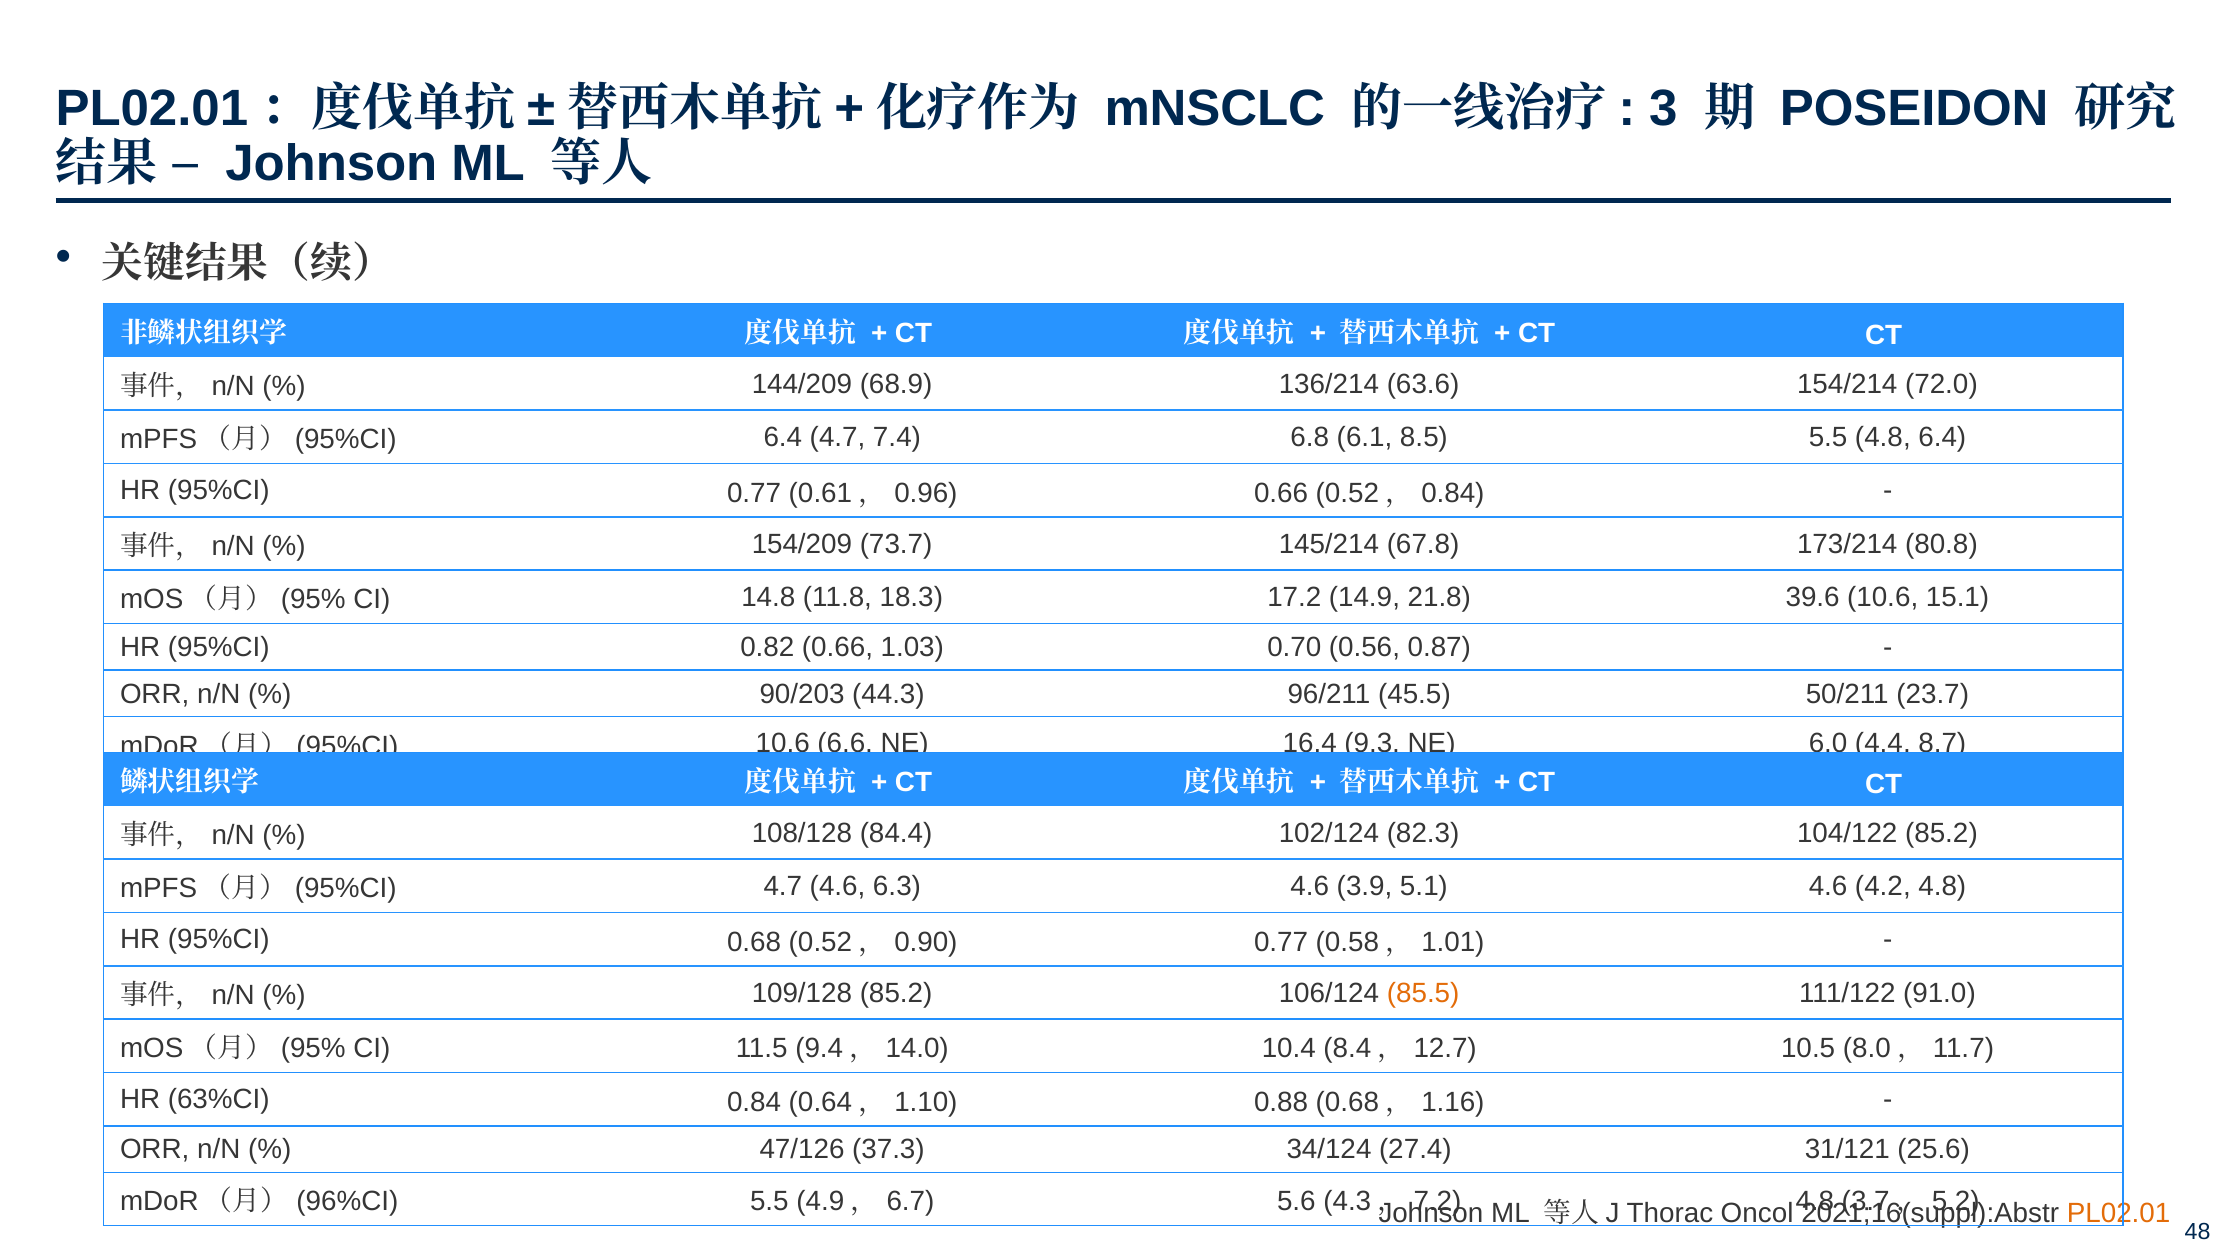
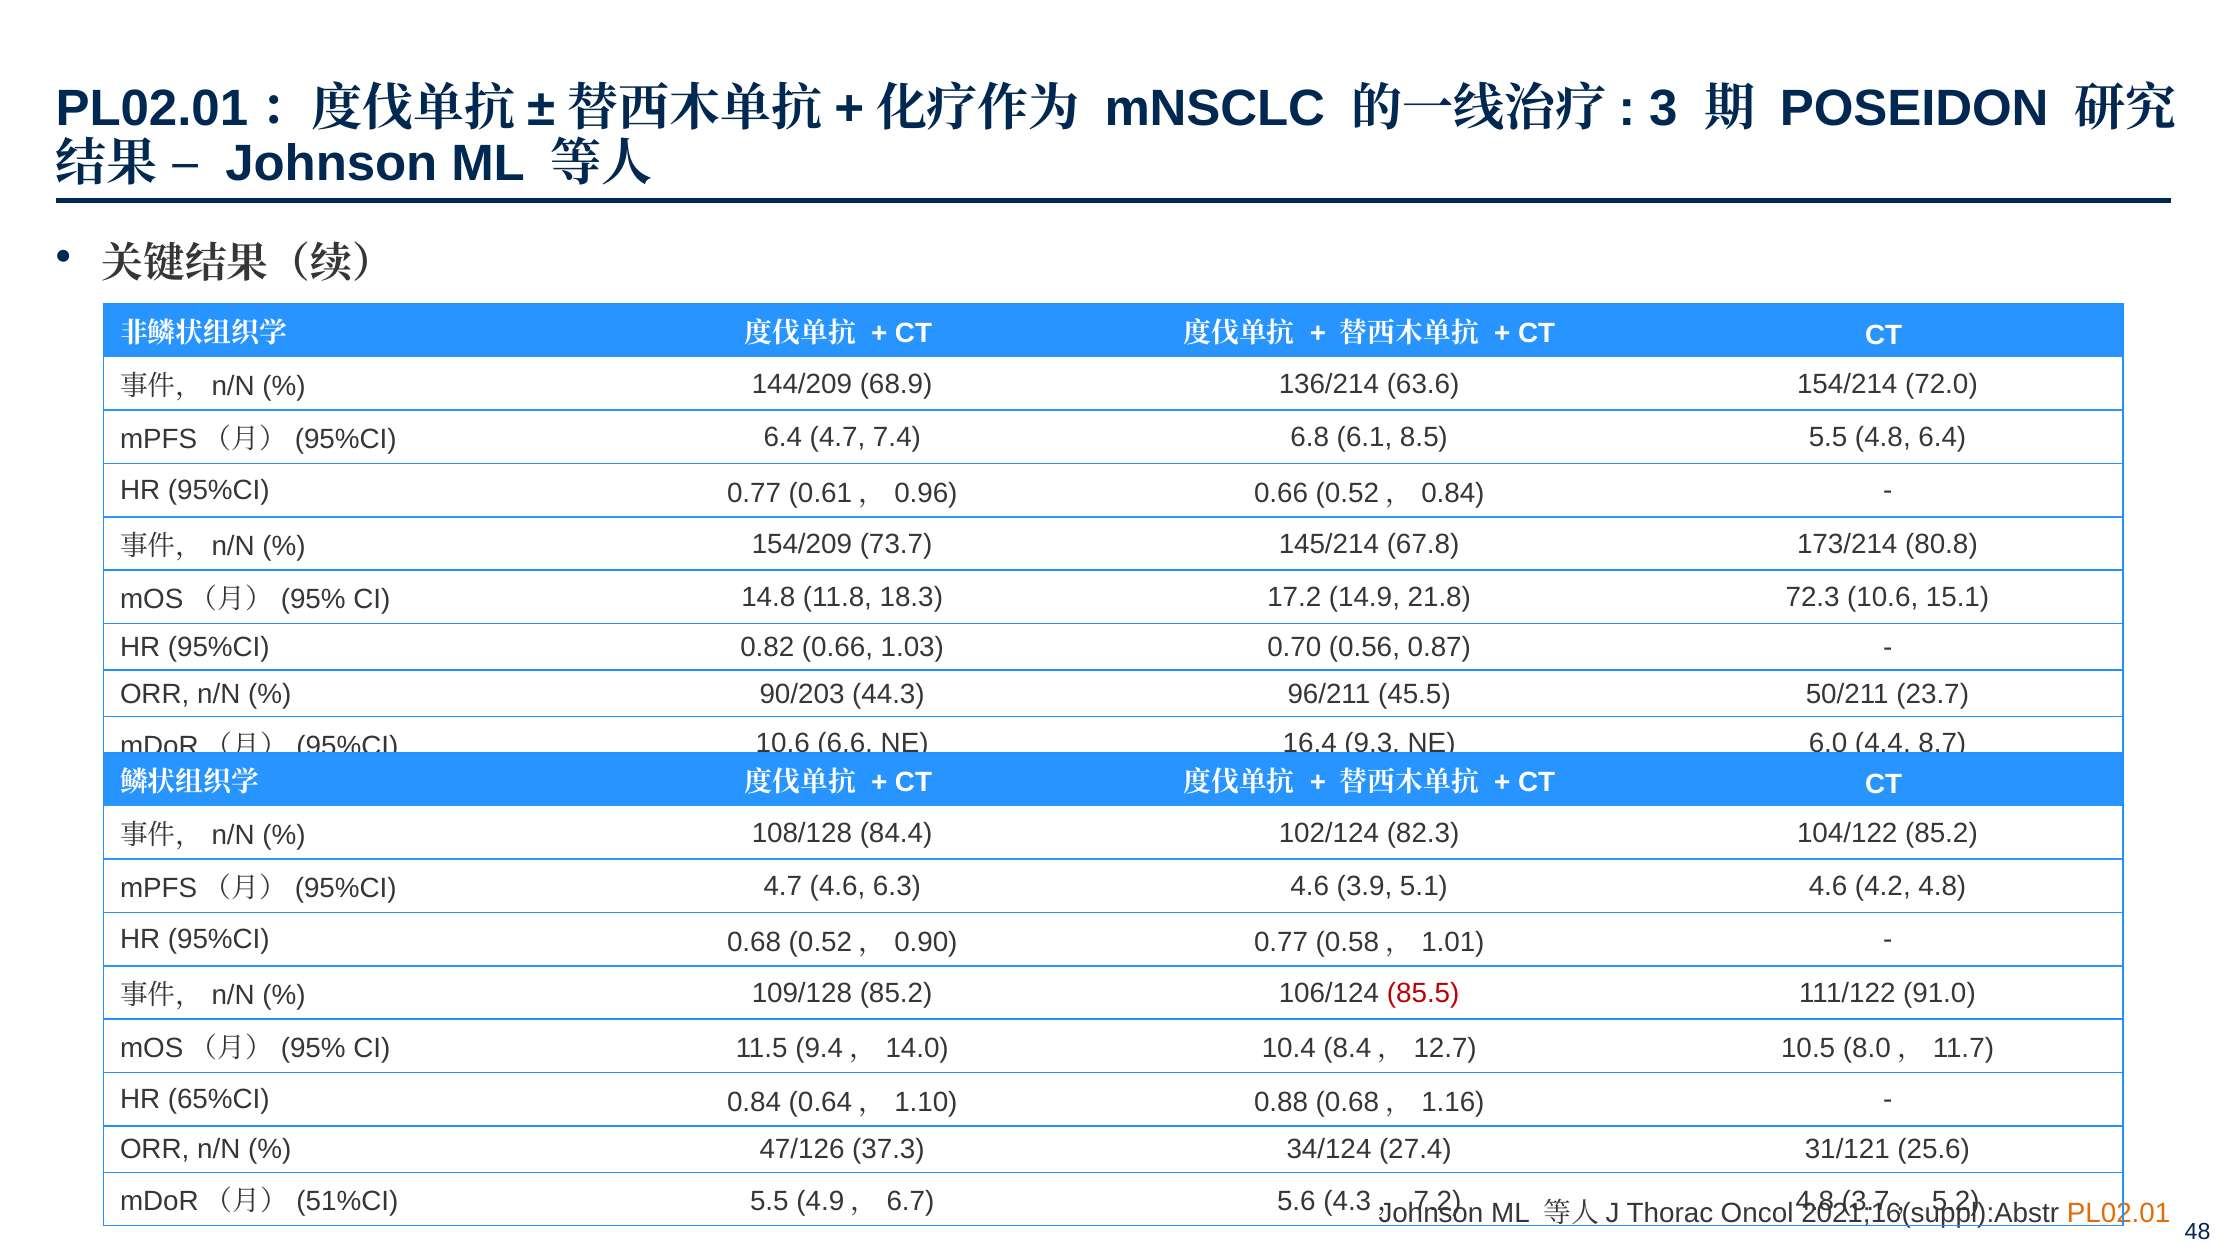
39.6: 39.6 -> 72.3 (1813, 597)
85.5 colour: orange -> red (1423, 993)
63%CI: 63%CI -> 65%CI (219, 1099)
96%CI: 96%CI -> 51%CI (347, 1201)
